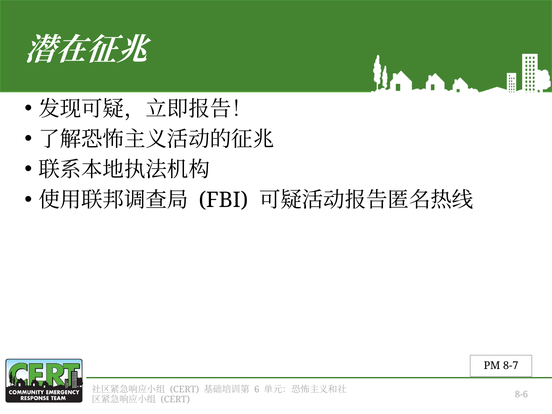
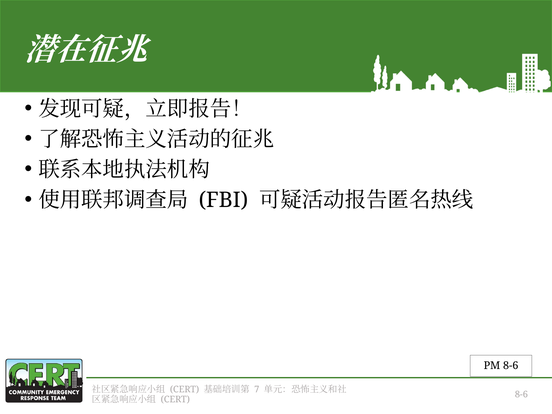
PM 8-7: 8-7 -> 8-6 (511, 366)
6: 6 -> 7 (257, 390)
